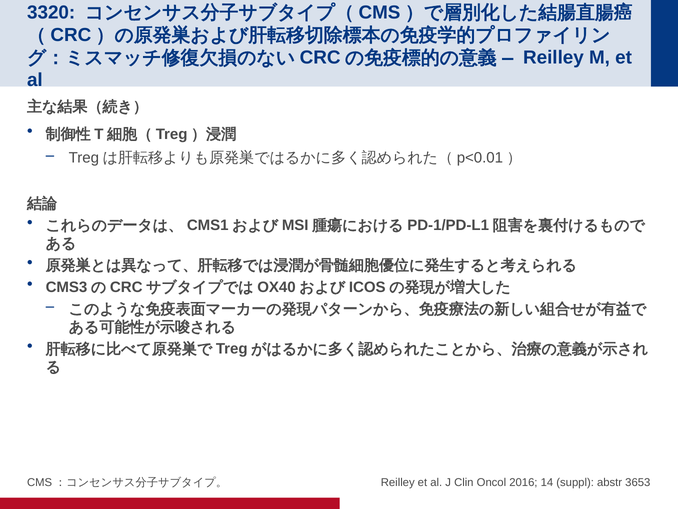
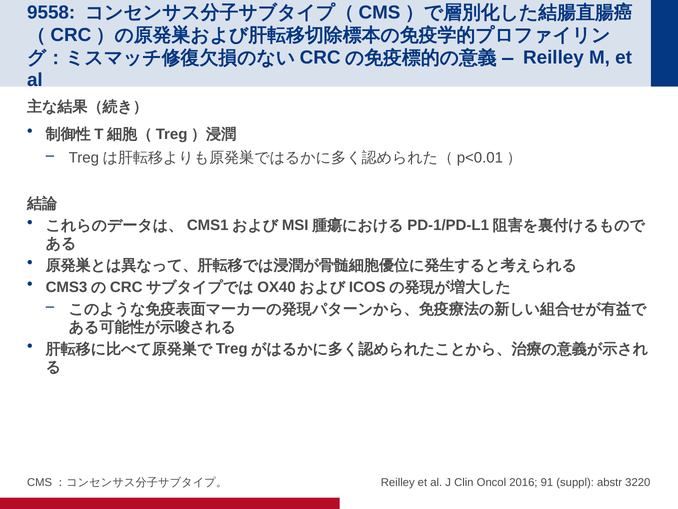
3320: 3320 -> 9558 (51, 12)
14: 14 -> 91 (547, 482)
3653: 3653 -> 3220 (638, 482)
